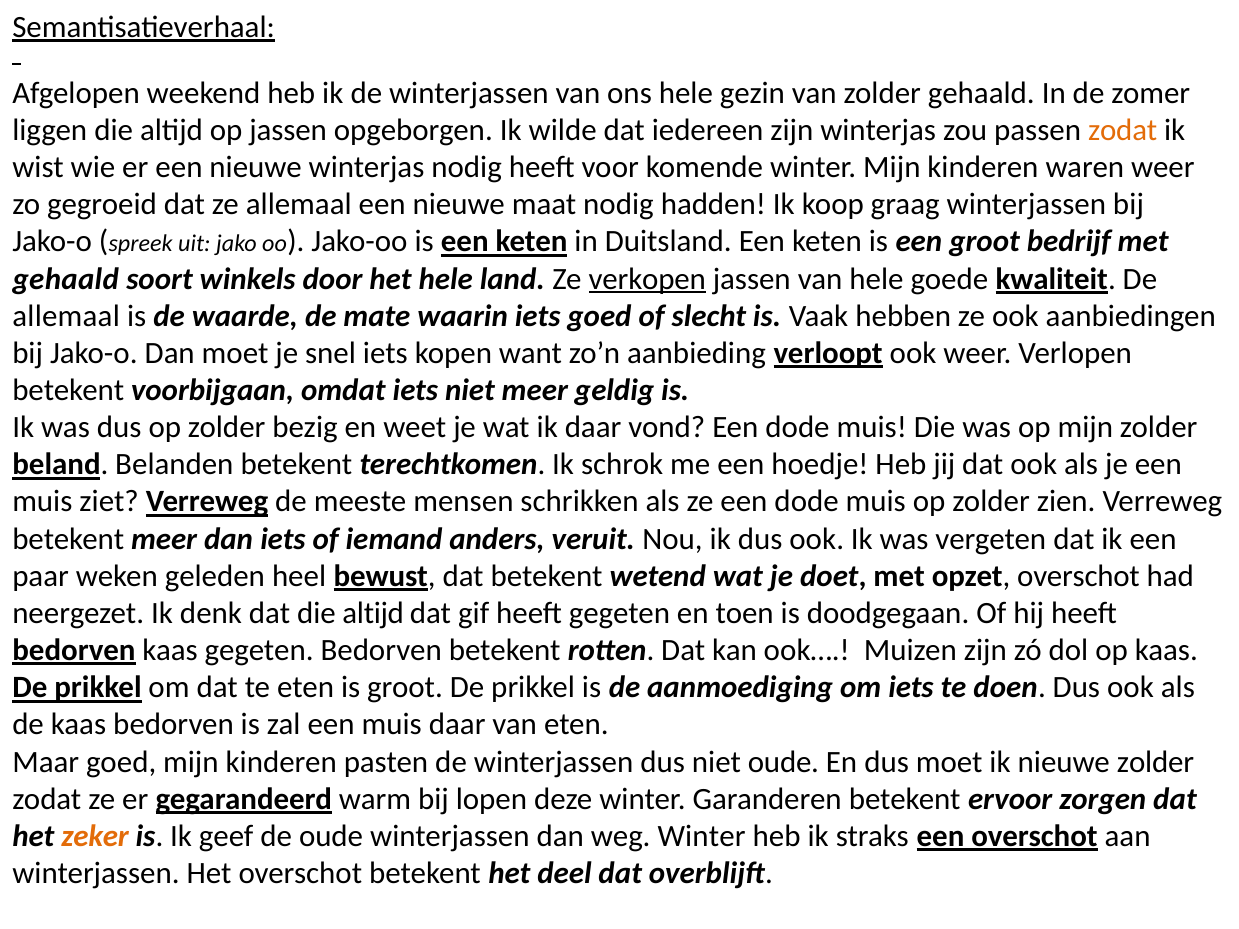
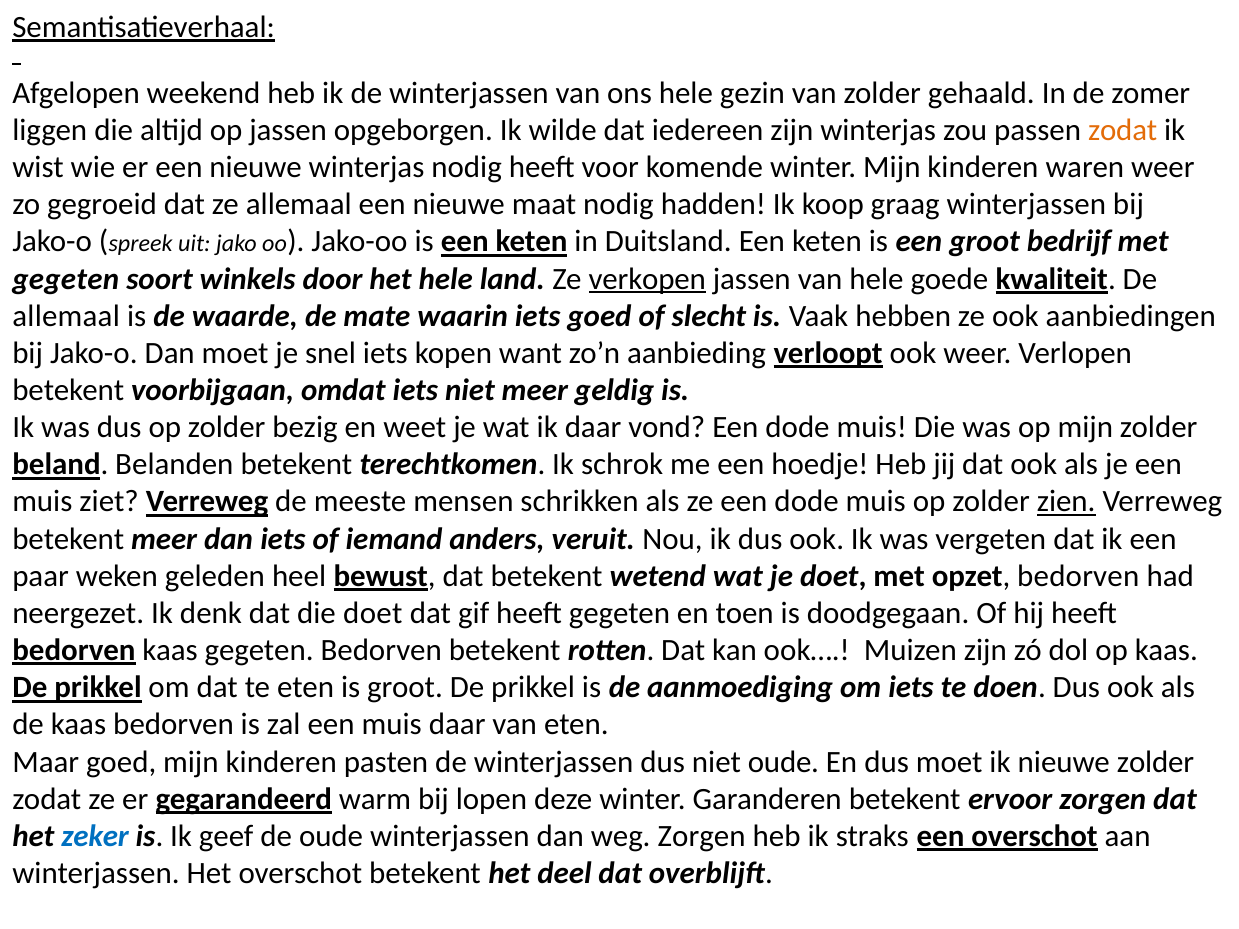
gehaald: gehaald -> gegeten (66, 279)
zien underline: none -> present (1066, 502)
opzet overschot: overschot -> bedorven (1078, 576)
dat die altijd: altijd -> doet (373, 613)
zeker colour: orange -> blue (95, 836)
weg Winter: Winter -> Zorgen (702, 836)
